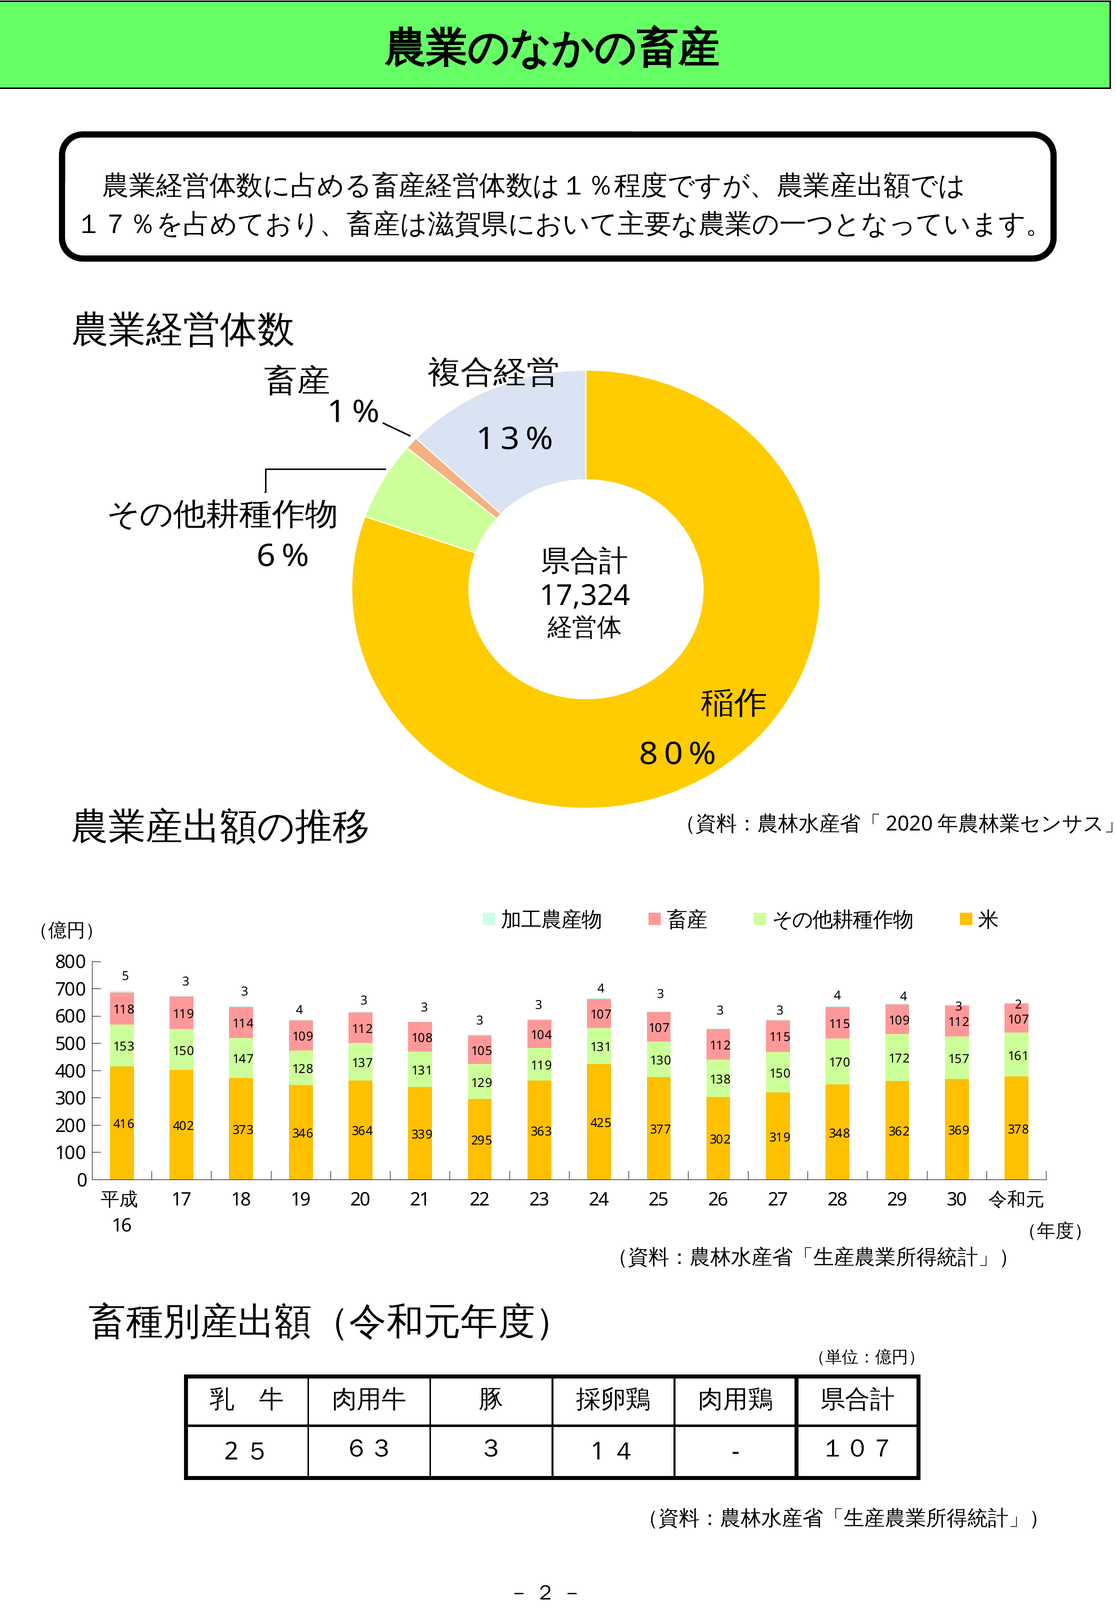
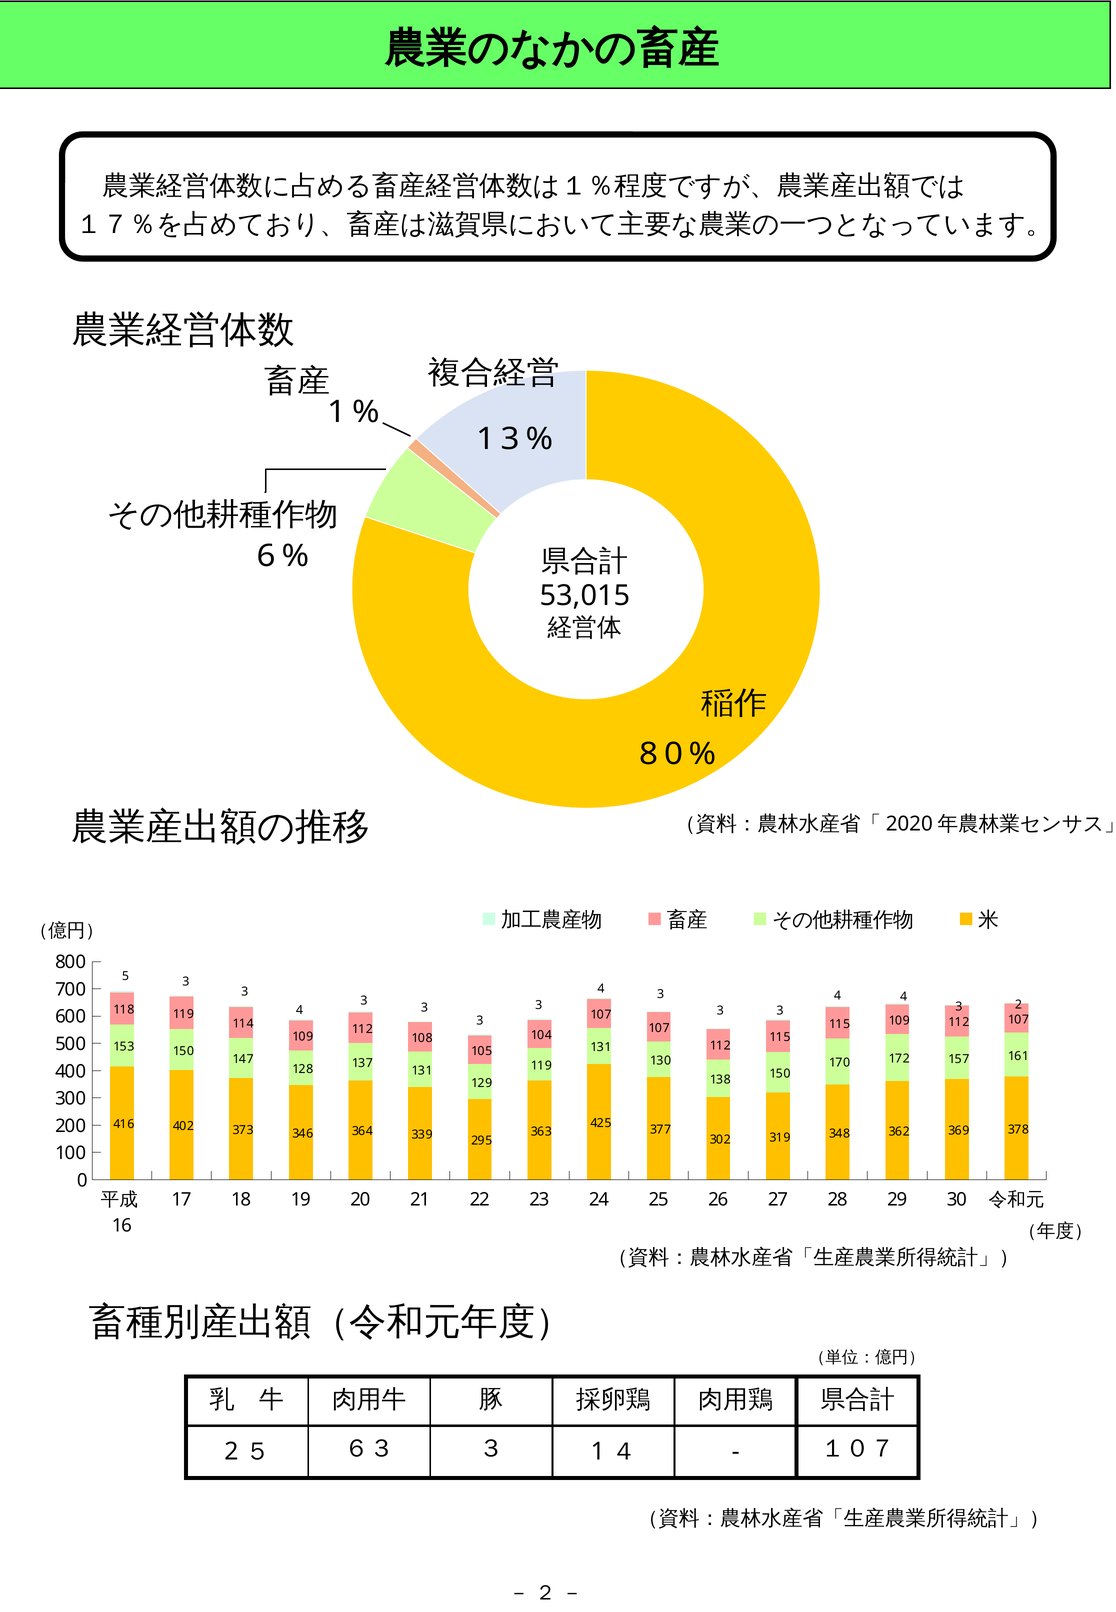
17,324: 17,324 -> 53,015 (585, 596)
